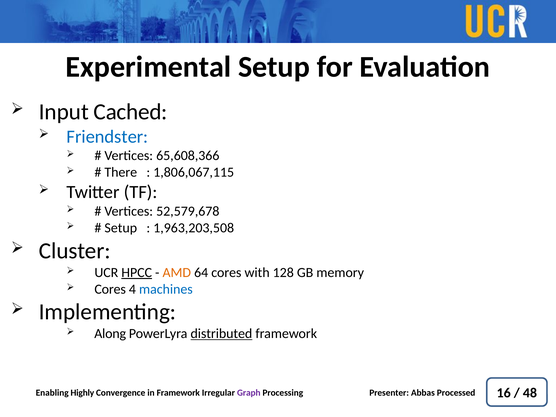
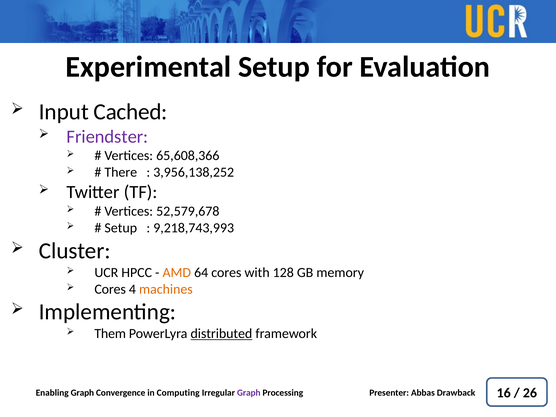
Friendster colour: blue -> purple (107, 137)
1,806,067,115: 1,806,067,115 -> 3,956,138,252 (194, 172)
1,963,203,508: 1,963,203,508 -> 9,218,743,993 (194, 228)
HPCC underline: present -> none (137, 272)
machines colour: blue -> orange (166, 289)
Along: Along -> Them (110, 334)
48: 48 -> 26 (530, 393)
Enabling Highly: Highly -> Graph (82, 393)
in Framework: Framework -> Computing (178, 393)
Processed: Processed -> Drawback (456, 393)
